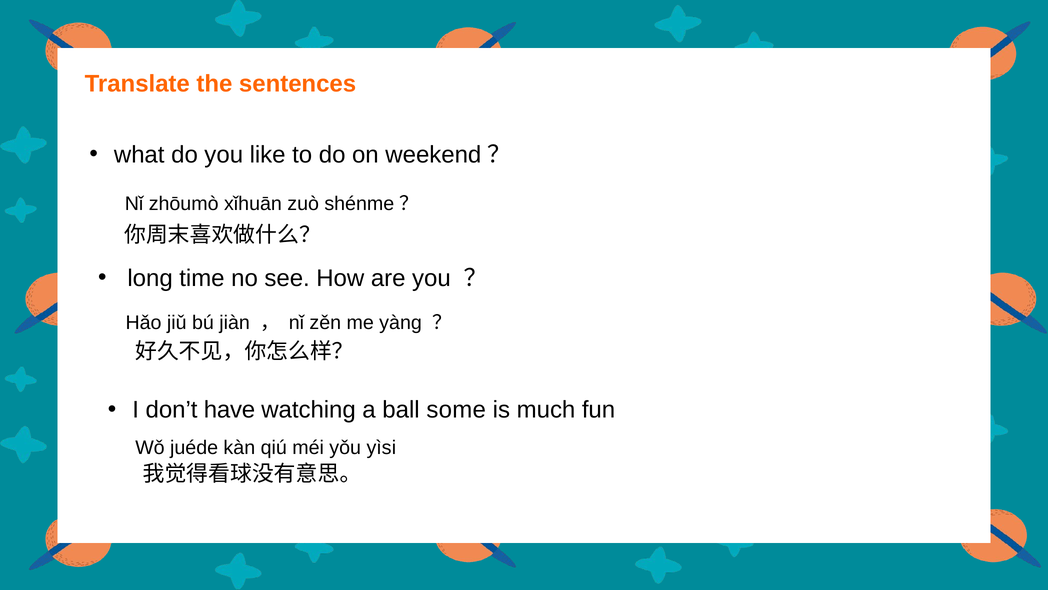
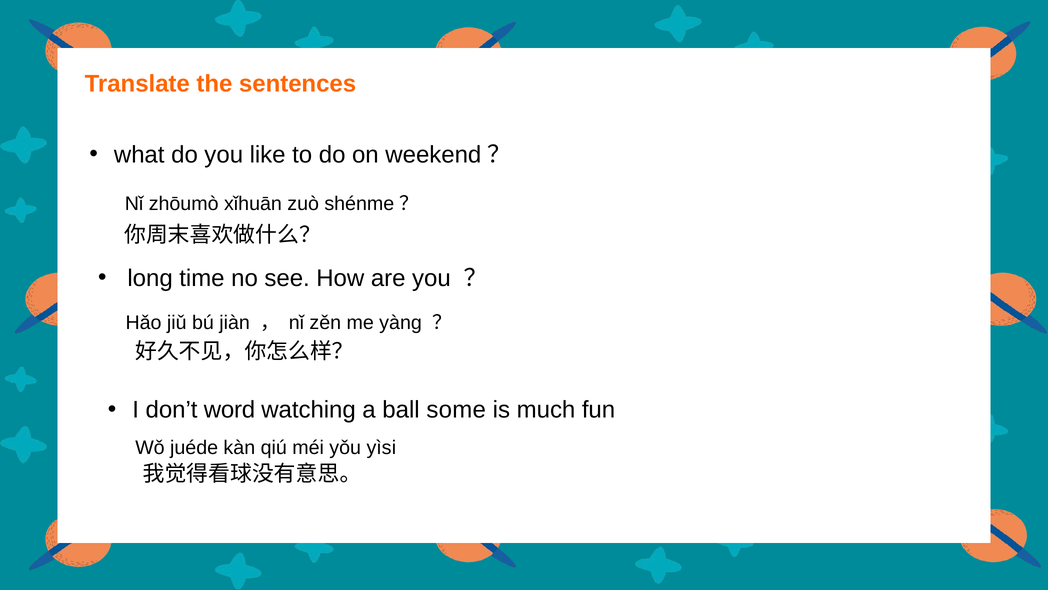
have: have -> word (230, 410)
